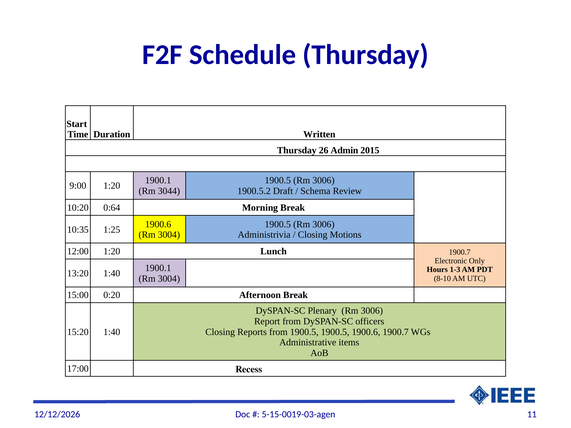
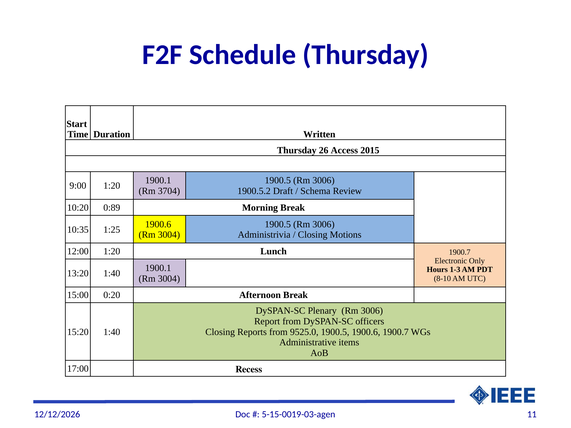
Admin: Admin -> Access (344, 150)
3044: 3044 -> 3704 (169, 191)
0:64: 0:64 -> 0:89 (112, 208)
from 1900.5: 1900.5 -> 9525.0 (304, 332)
